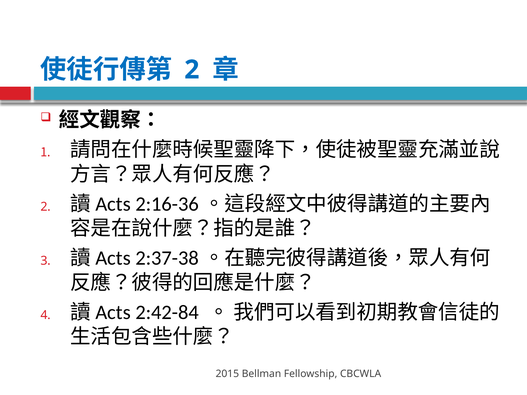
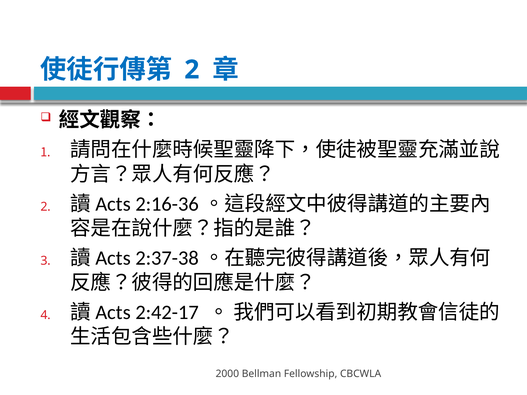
2:42-84: 2:42-84 -> 2:42-17 (167, 313)
2015: 2015 -> 2000 (227, 374)
